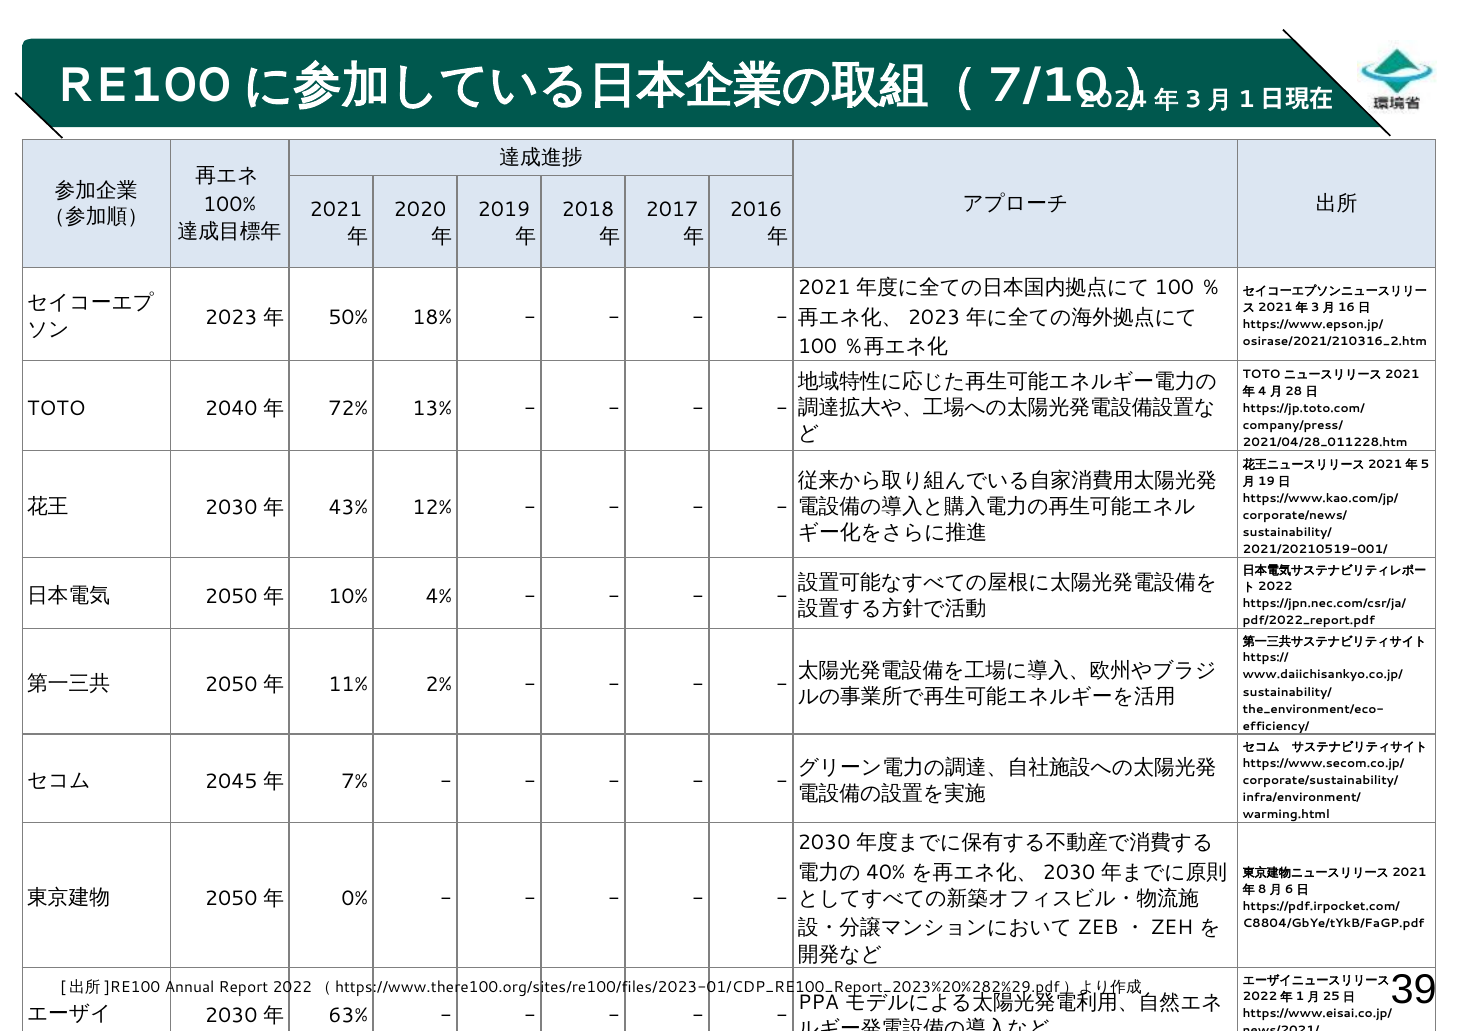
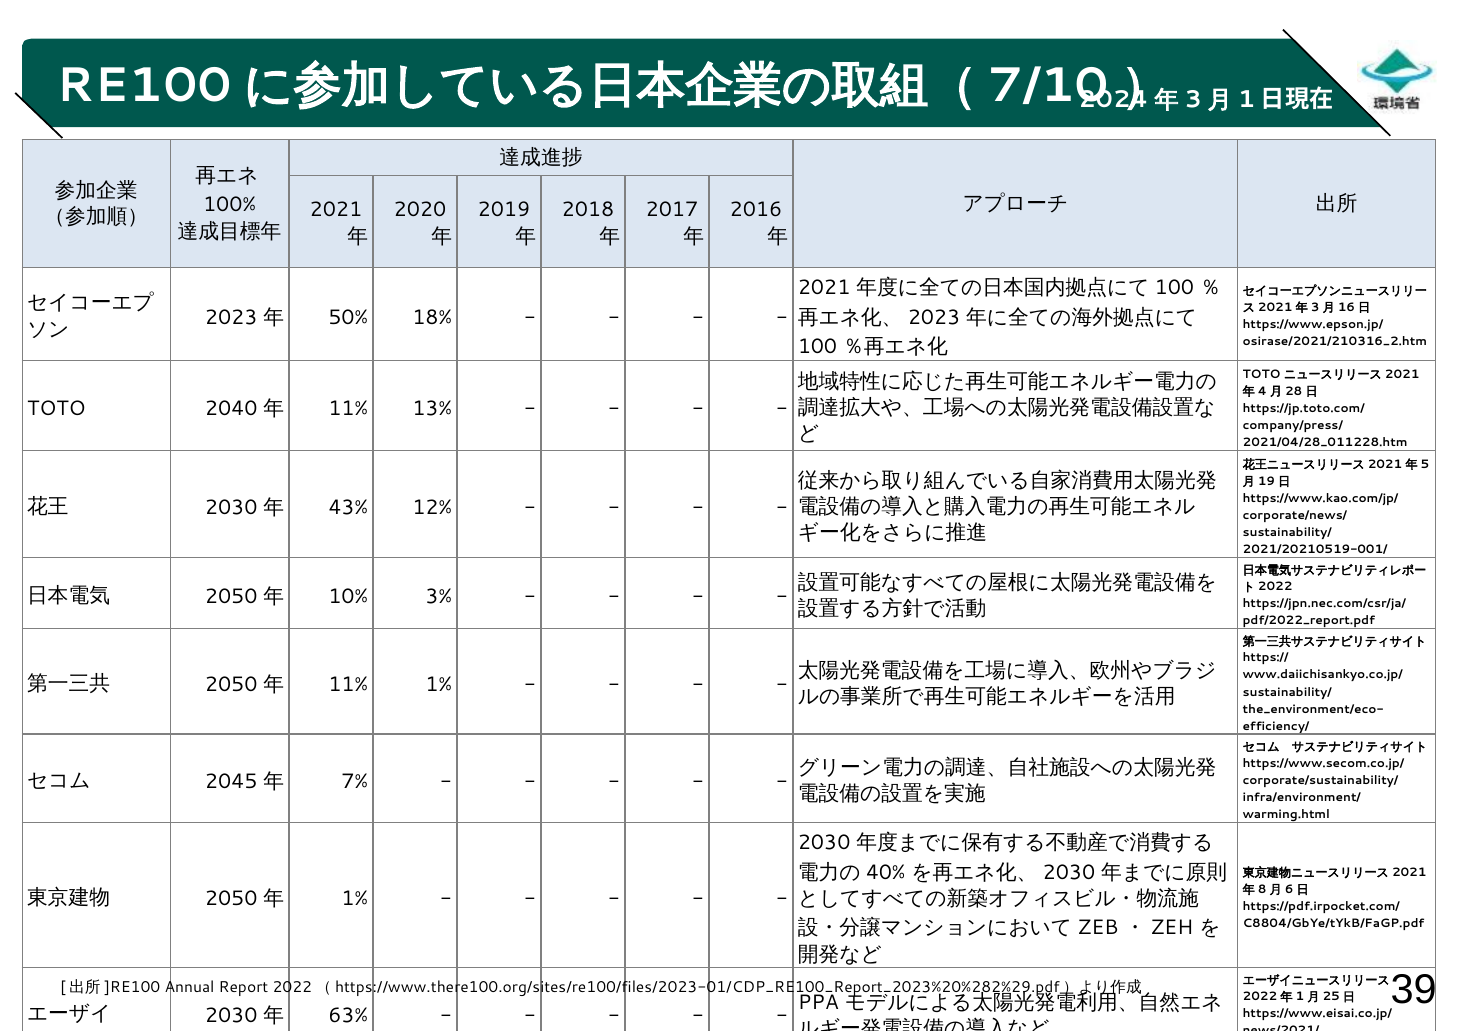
72%: 72% -> 11% (348, 409)
4%: 4% -> 3% (439, 597)
11% 2%: 2% -> 1% (439, 685)
0%: 0% -> 1% (355, 898)
